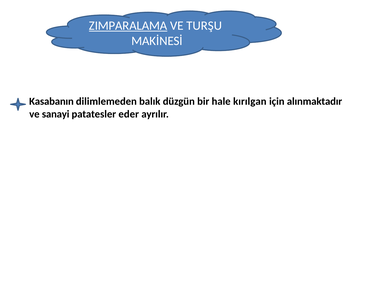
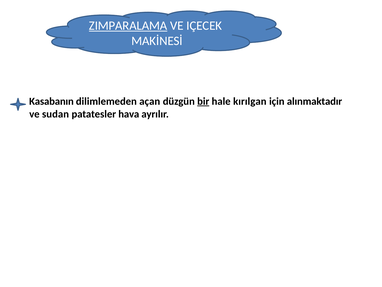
TURŞU: TURŞU -> IÇECEK (204, 26)
balık: balık -> açan (150, 101)
bir underline: none -> present (203, 101)
sanayi: sanayi -> sudan (56, 114)
eder: eder -> hava (129, 114)
